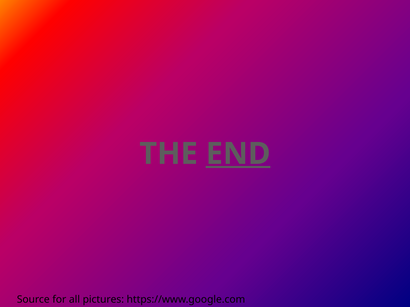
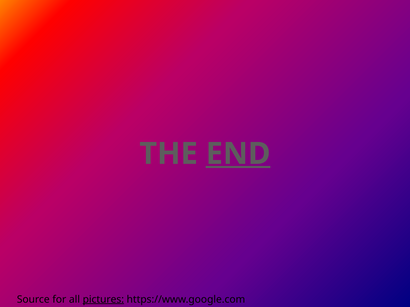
pictures underline: none -> present (103, 300)
